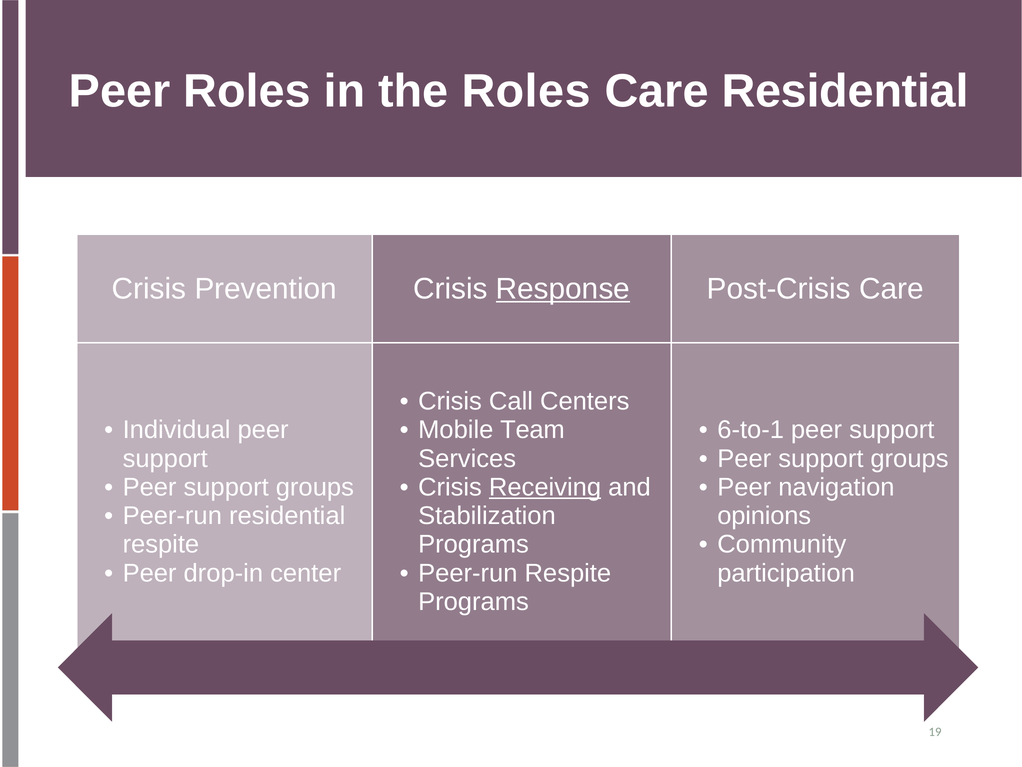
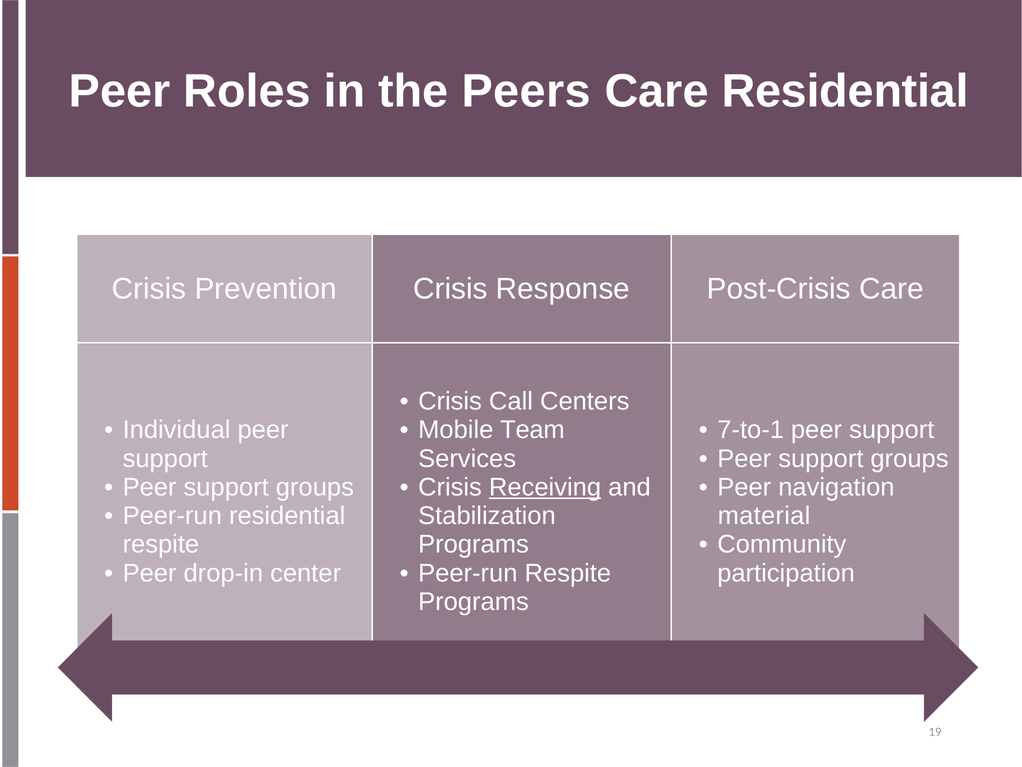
the Roles: Roles -> Peers (526, 91)
Response underline: present -> none (563, 289)
6-to-1: 6-to-1 -> 7-to-1 (751, 430)
opinions: opinions -> material (764, 516)
